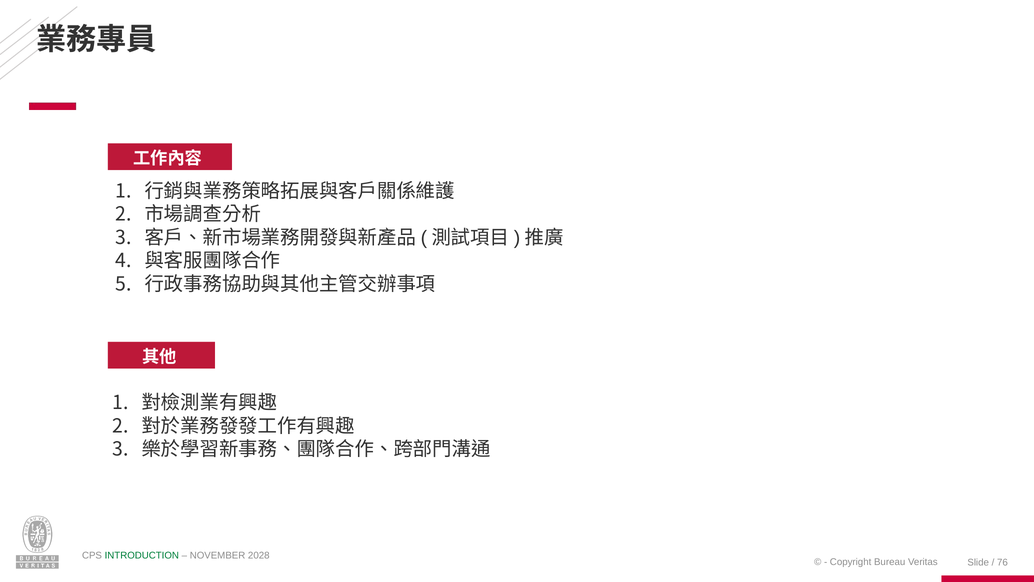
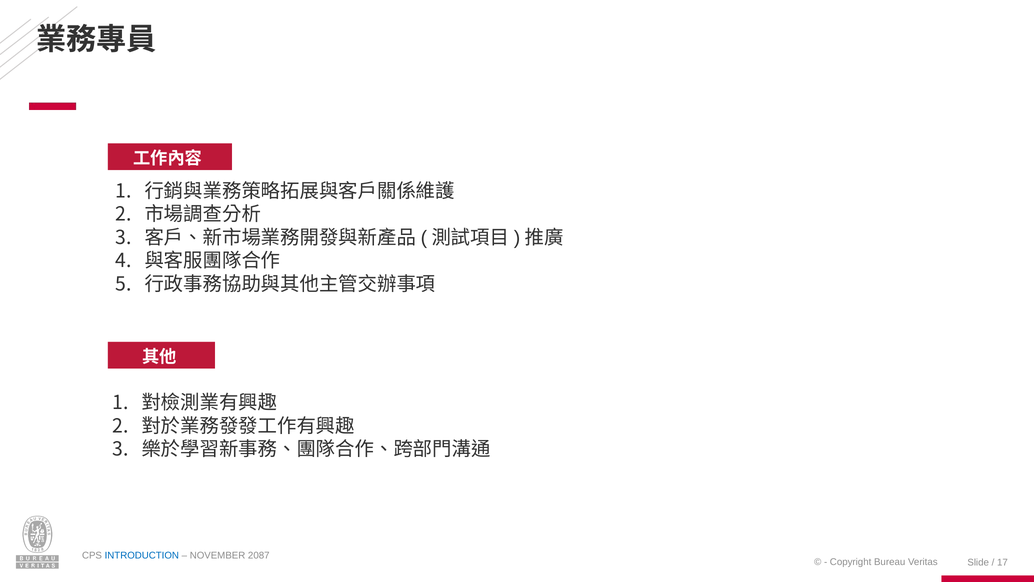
INTRODUCTION colour: green -> blue (142, 555)
2028: 2028 -> 2087 (259, 555)
76: 76 -> 17 (1002, 562)
